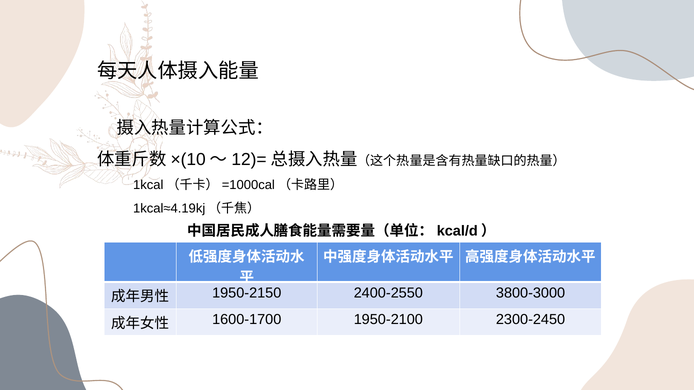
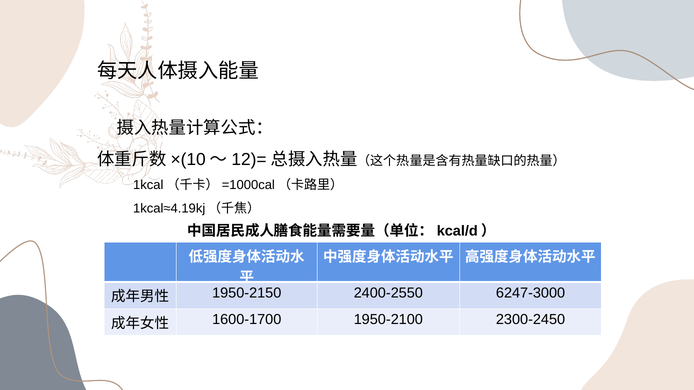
3800-3000: 3800-3000 -> 6247-3000 (531, 293)
